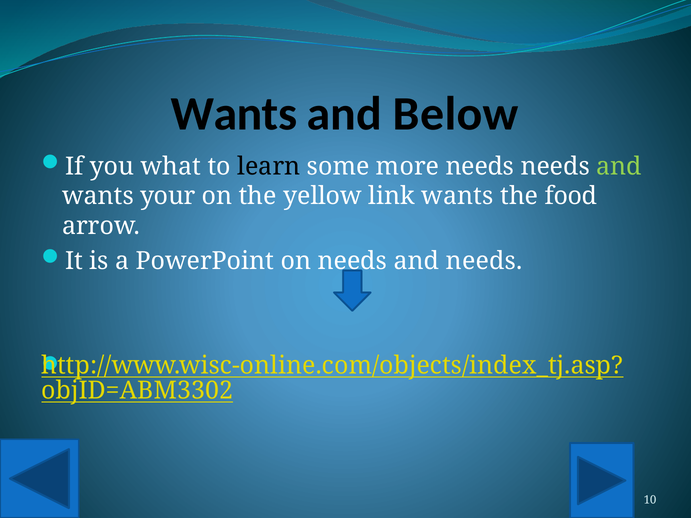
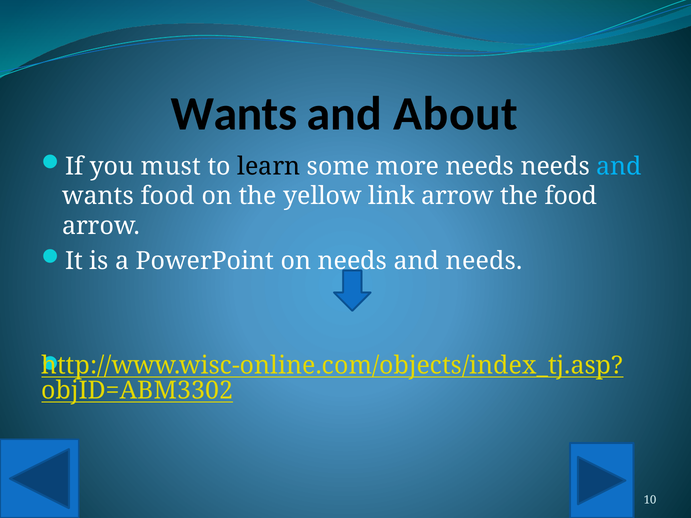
Below: Below -> About (456, 114)
what: what -> must (171, 166)
and colour: light green -> light blue (619, 166)
wants your: your -> food (168, 196)
link wants: wants -> arrow (458, 196)
